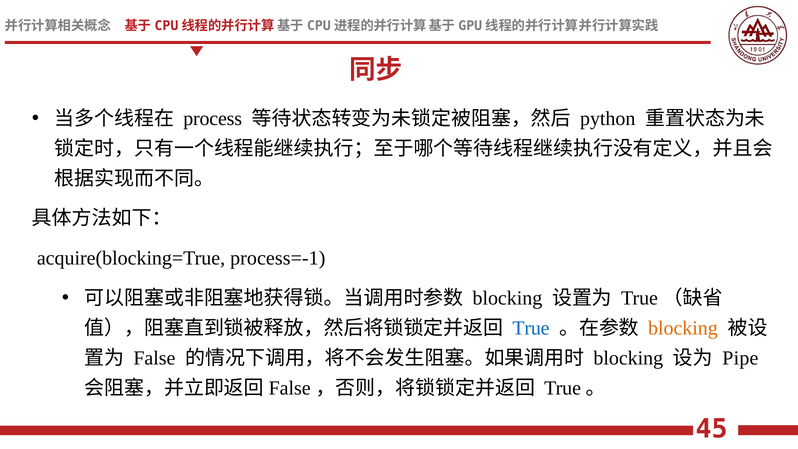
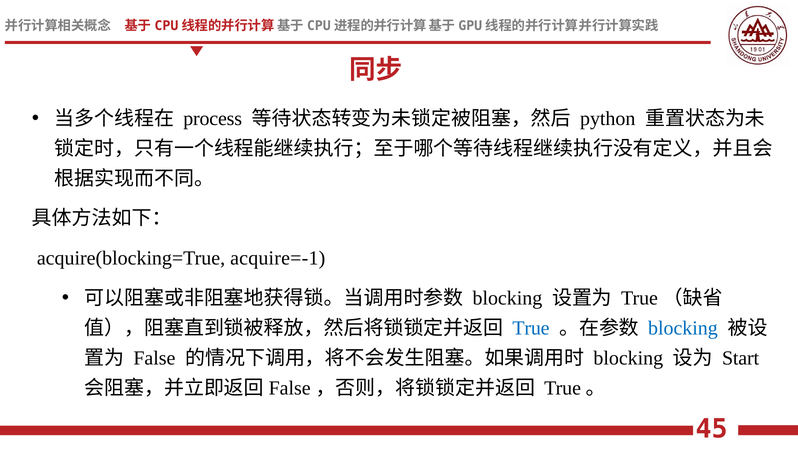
process=-1: process=-1 -> acquire=-1 (278, 258)
blocking colour: orange -> blue (683, 328)
Pipe: Pipe -> Start (741, 358)
